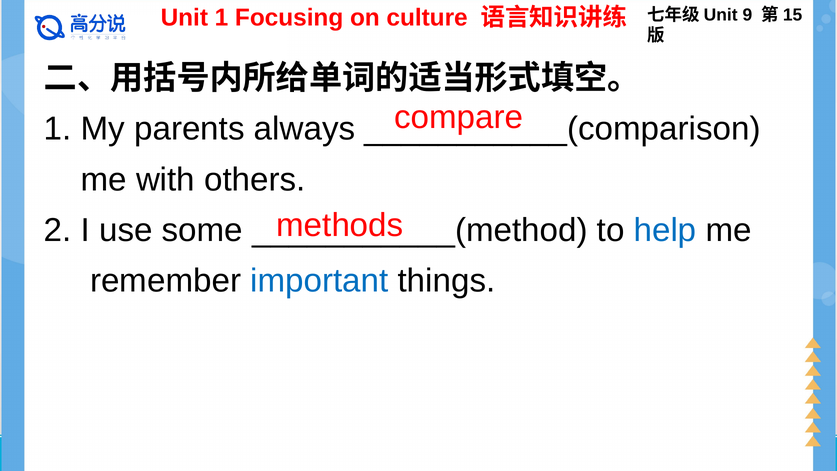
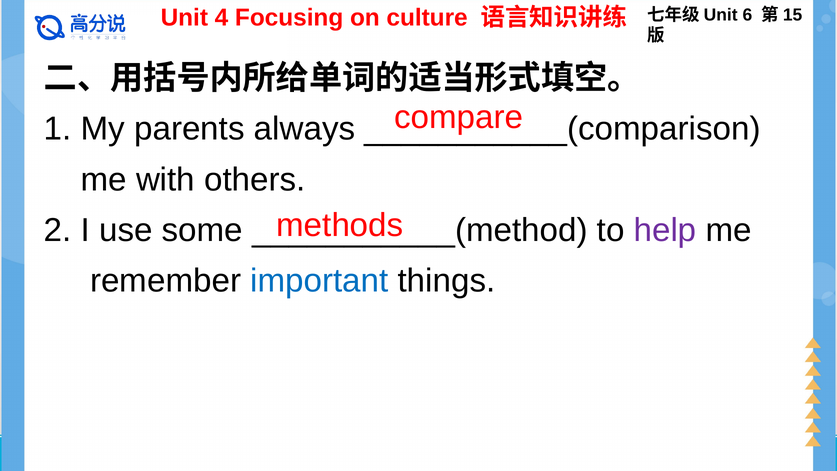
Unit 1: 1 -> 4 (221, 18)
9: 9 -> 6 (747, 15)
help colour: blue -> purple (665, 230)
